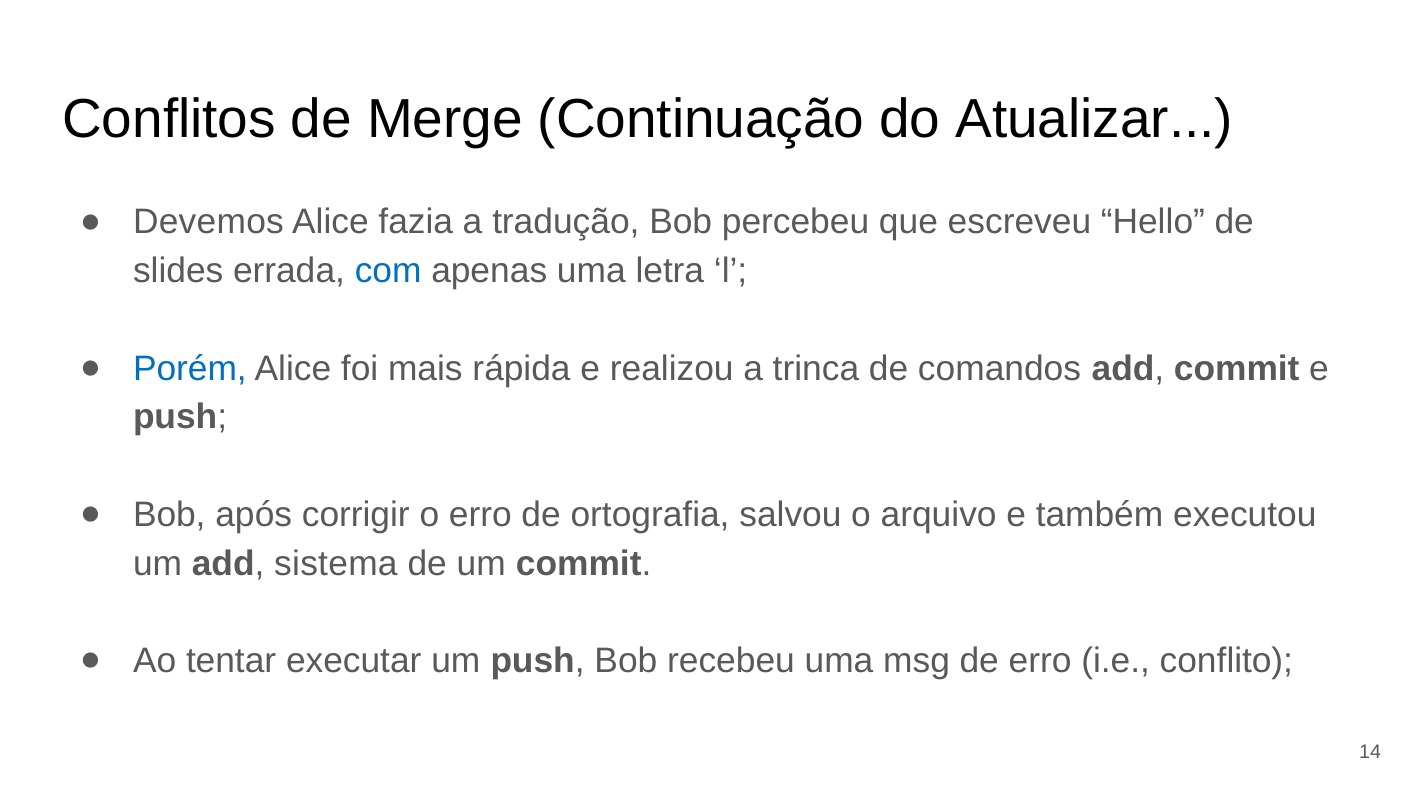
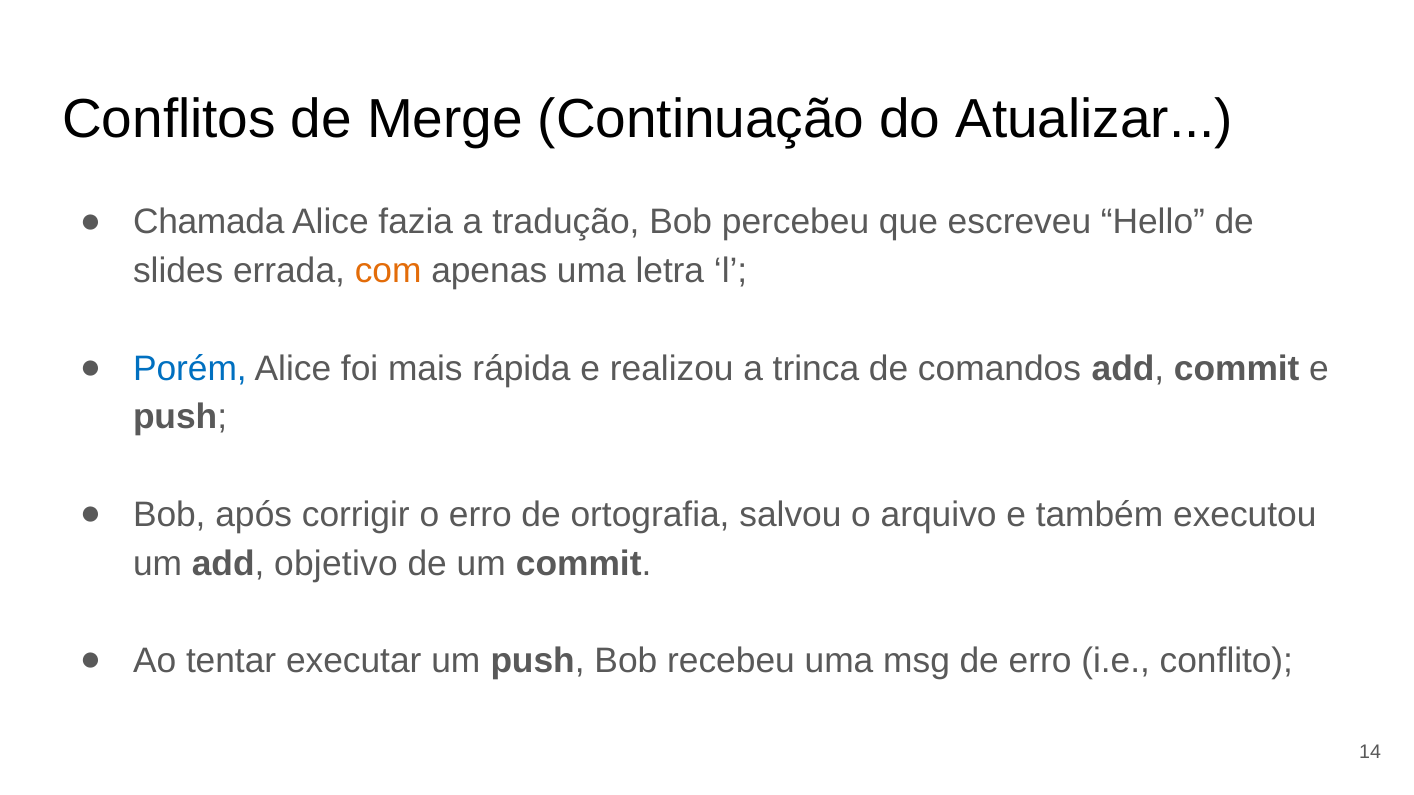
Devemos: Devemos -> Chamada (209, 222)
com colour: blue -> orange (388, 271)
sistema: sistema -> objetivo (336, 564)
